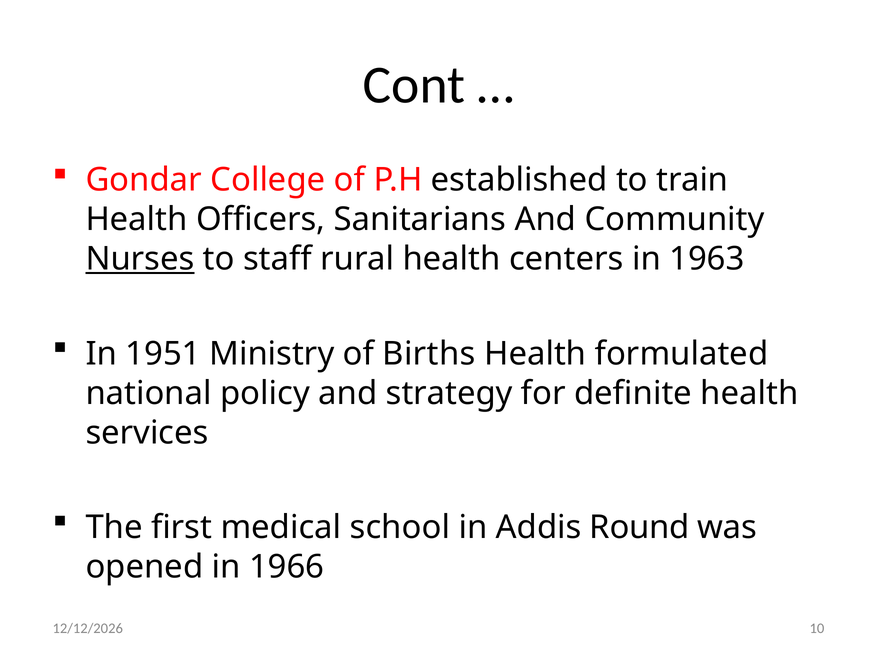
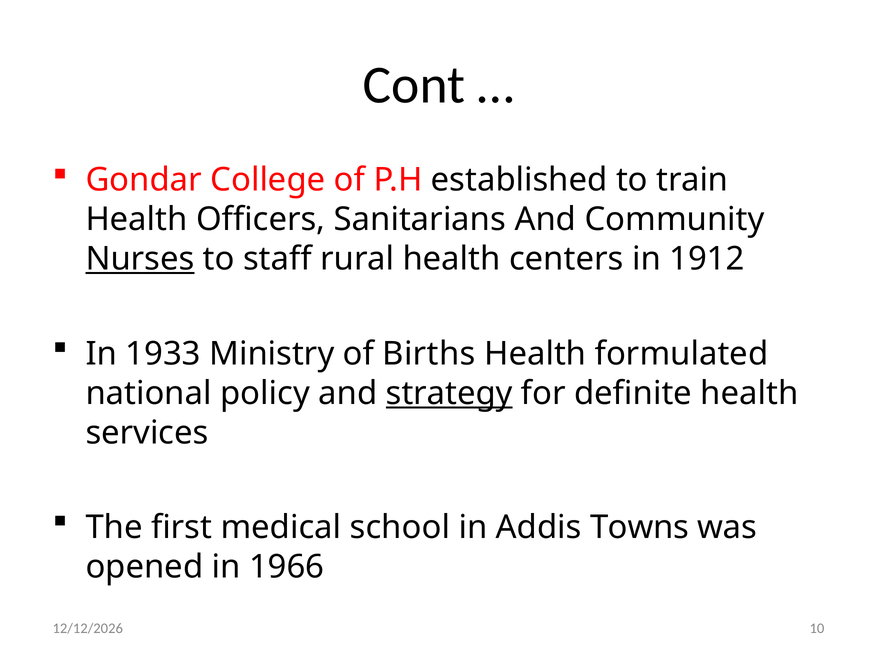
1963: 1963 -> 1912 (707, 259)
1951: 1951 -> 1933 (163, 354)
strategy underline: none -> present (449, 393)
Round: Round -> Towns (639, 527)
